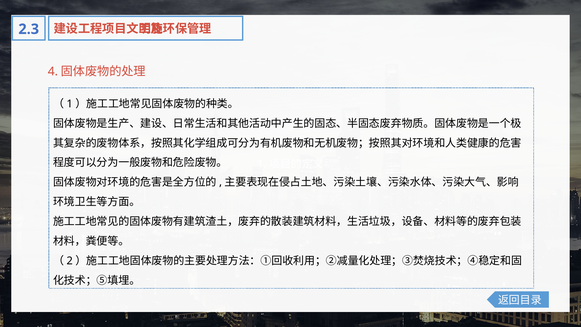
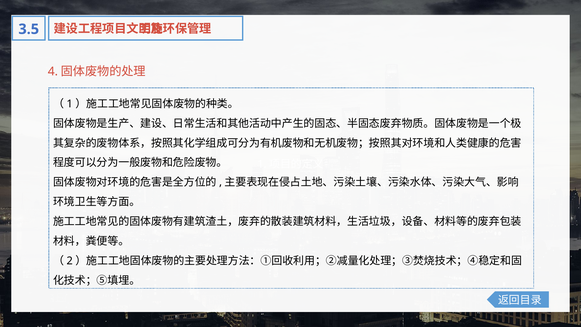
2.3: 2.3 -> 3.5 (29, 29)
